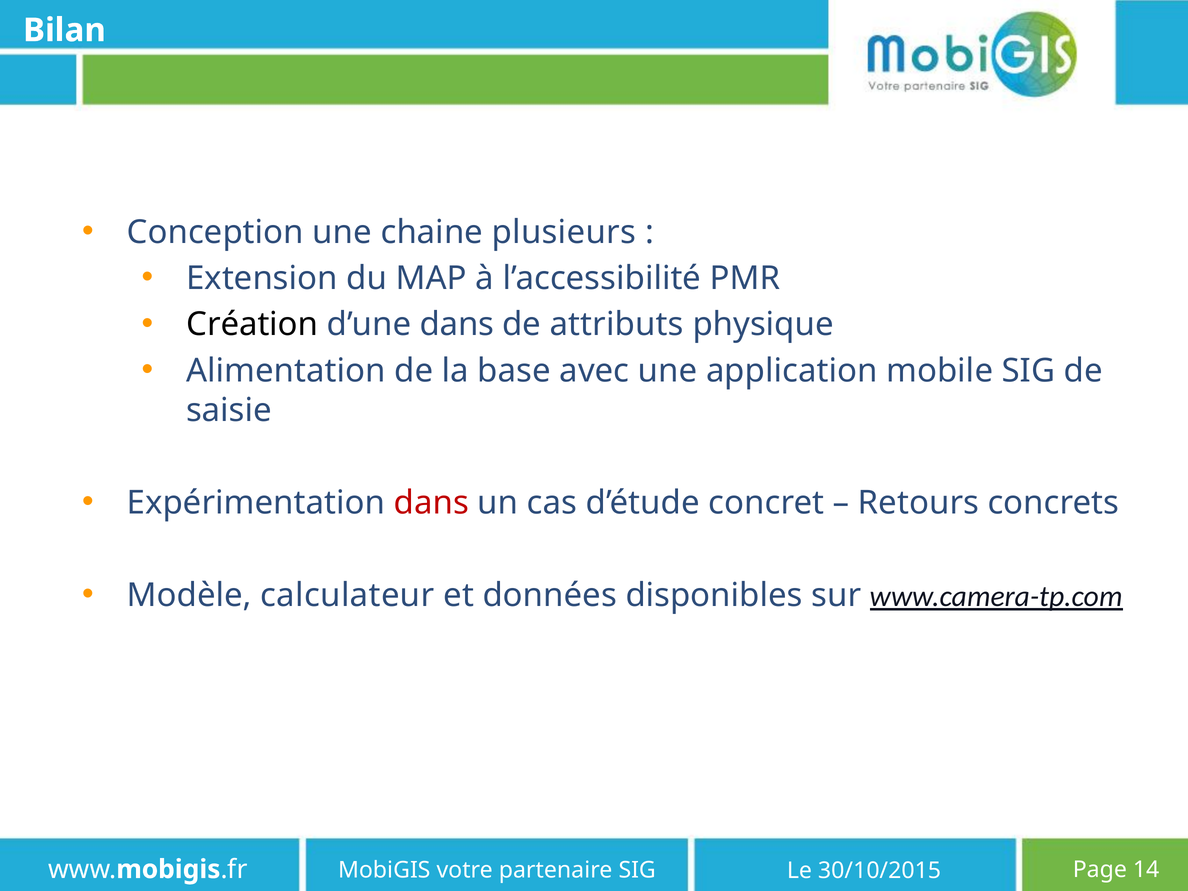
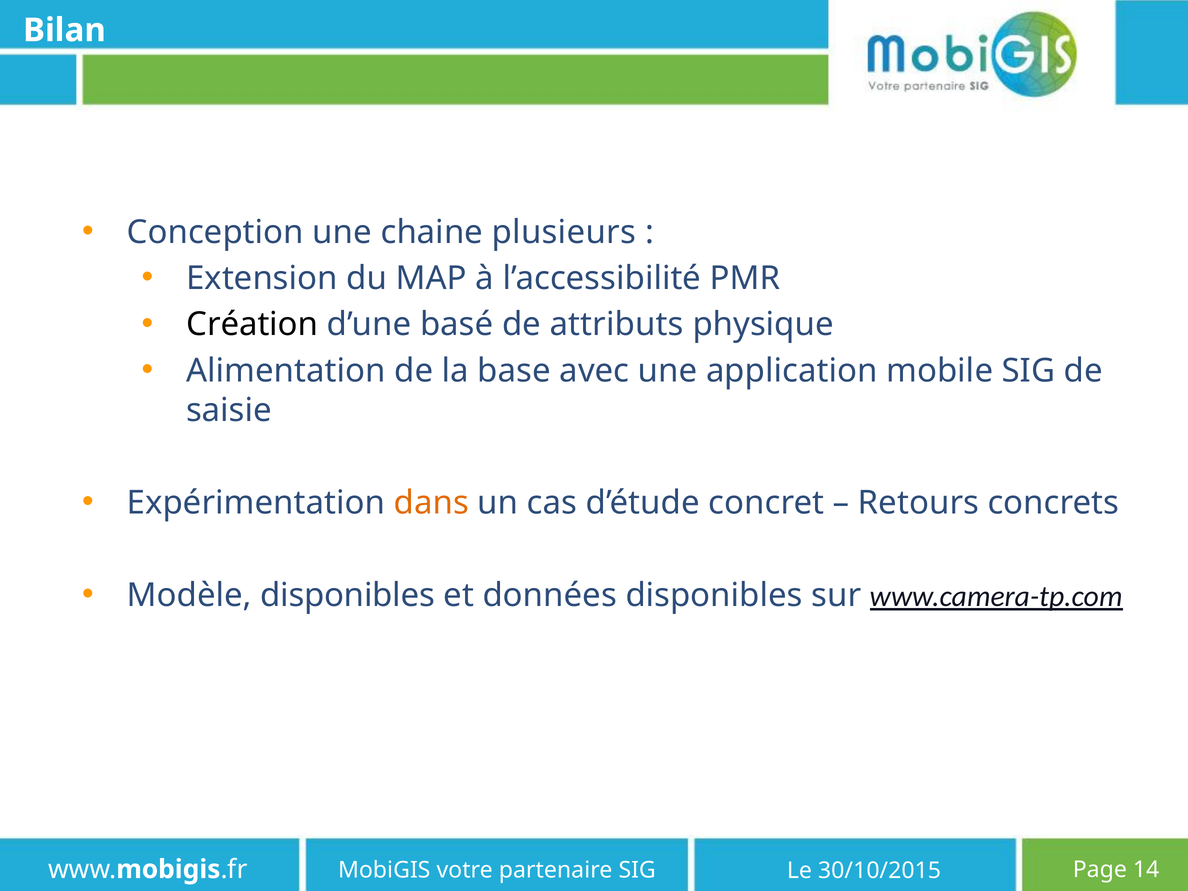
d’une dans: dans -> basé (457, 325)
dans colour: red -> orange (431, 503)
Modèle calculateur: calculateur -> disponibles (348, 595)
